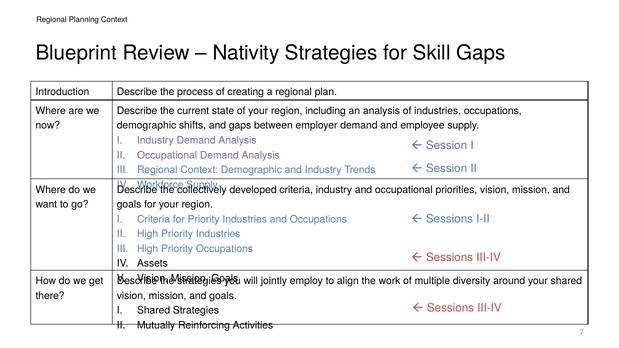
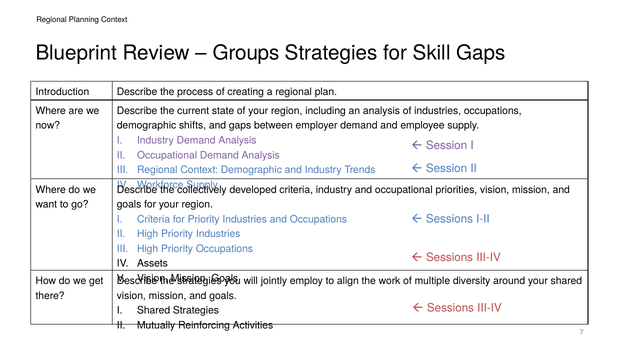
Nativity: Nativity -> Groups (246, 53)
